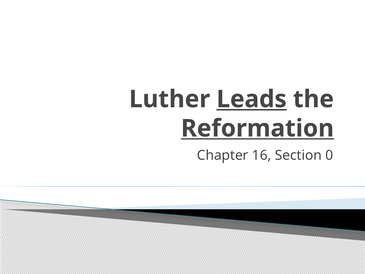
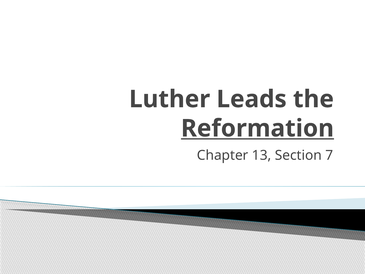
Leads underline: present -> none (252, 99)
16: 16 -> 13 (262, 155)
0: 0 -> 7 (329, 155)
